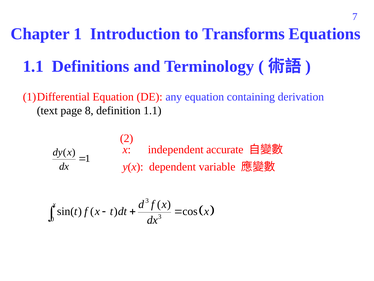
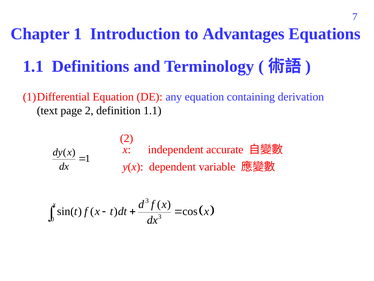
Transforms: Transforms -> Advantages (244, 34)
page 8: 8 -> 2 (89, 110)
